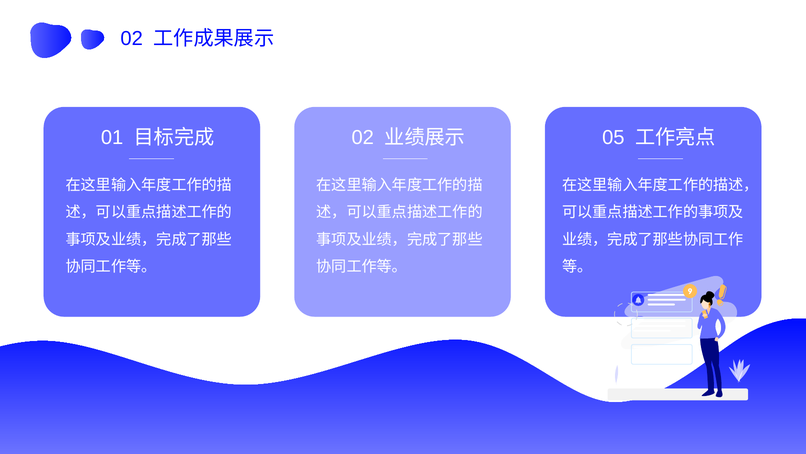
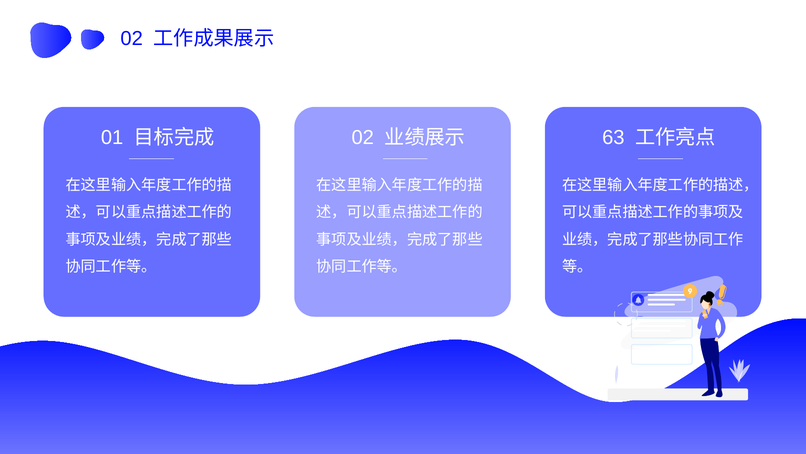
05: 05 -> 63 (613, 137)
